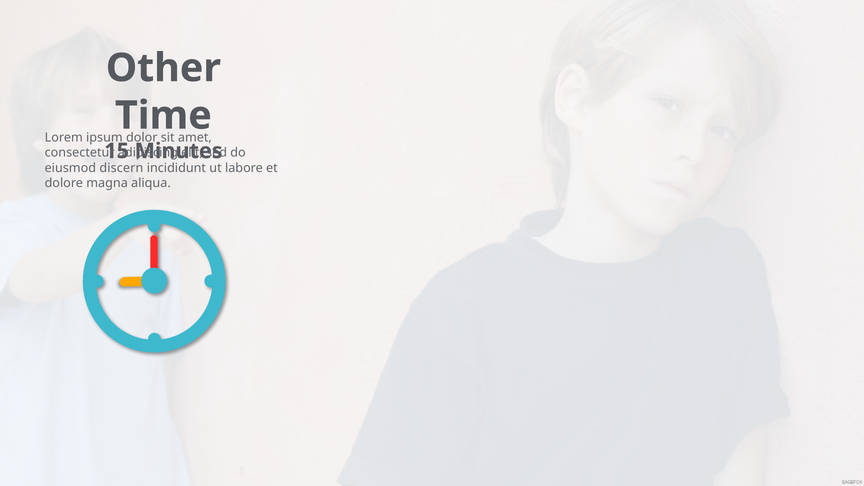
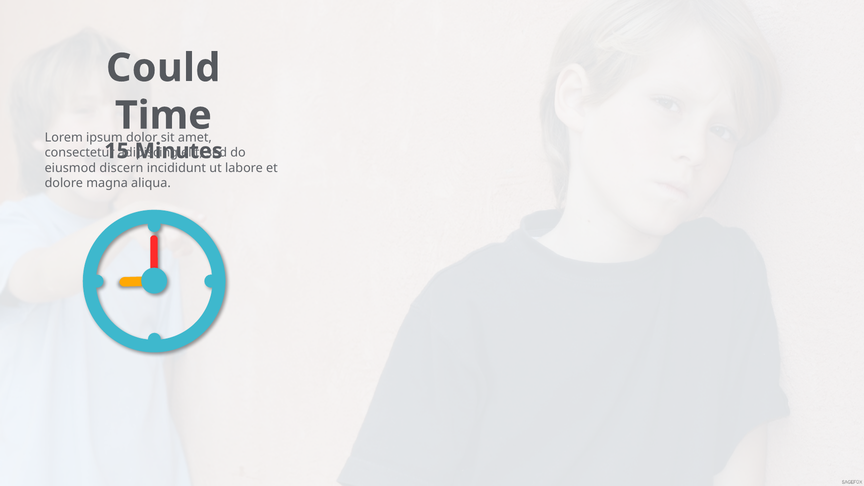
Other: Other -> Could (163, 68)
